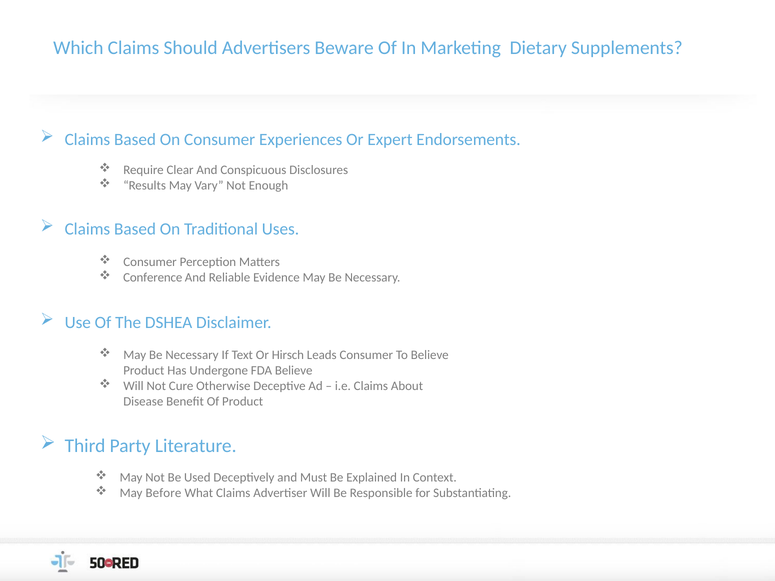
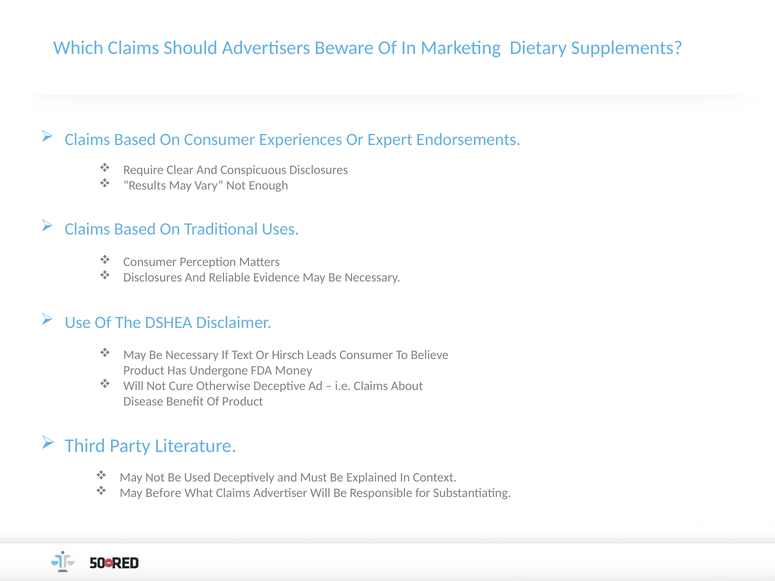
Conference: Conference -> Disclosures (153, 278)
FDA Believe: Believe -> Money (294, 371)
